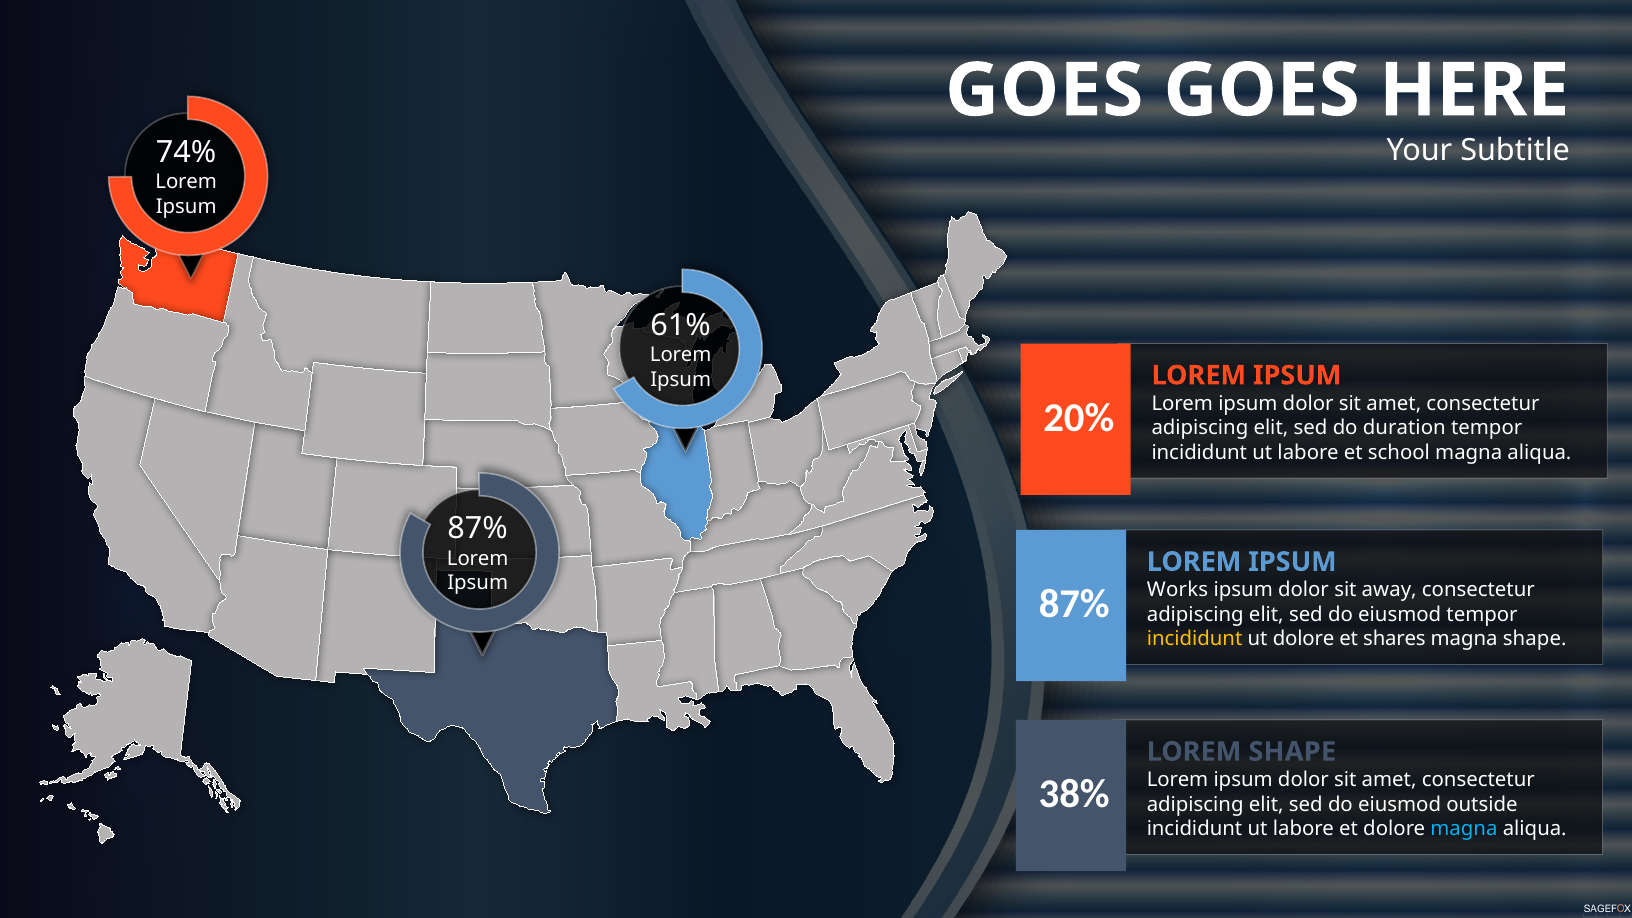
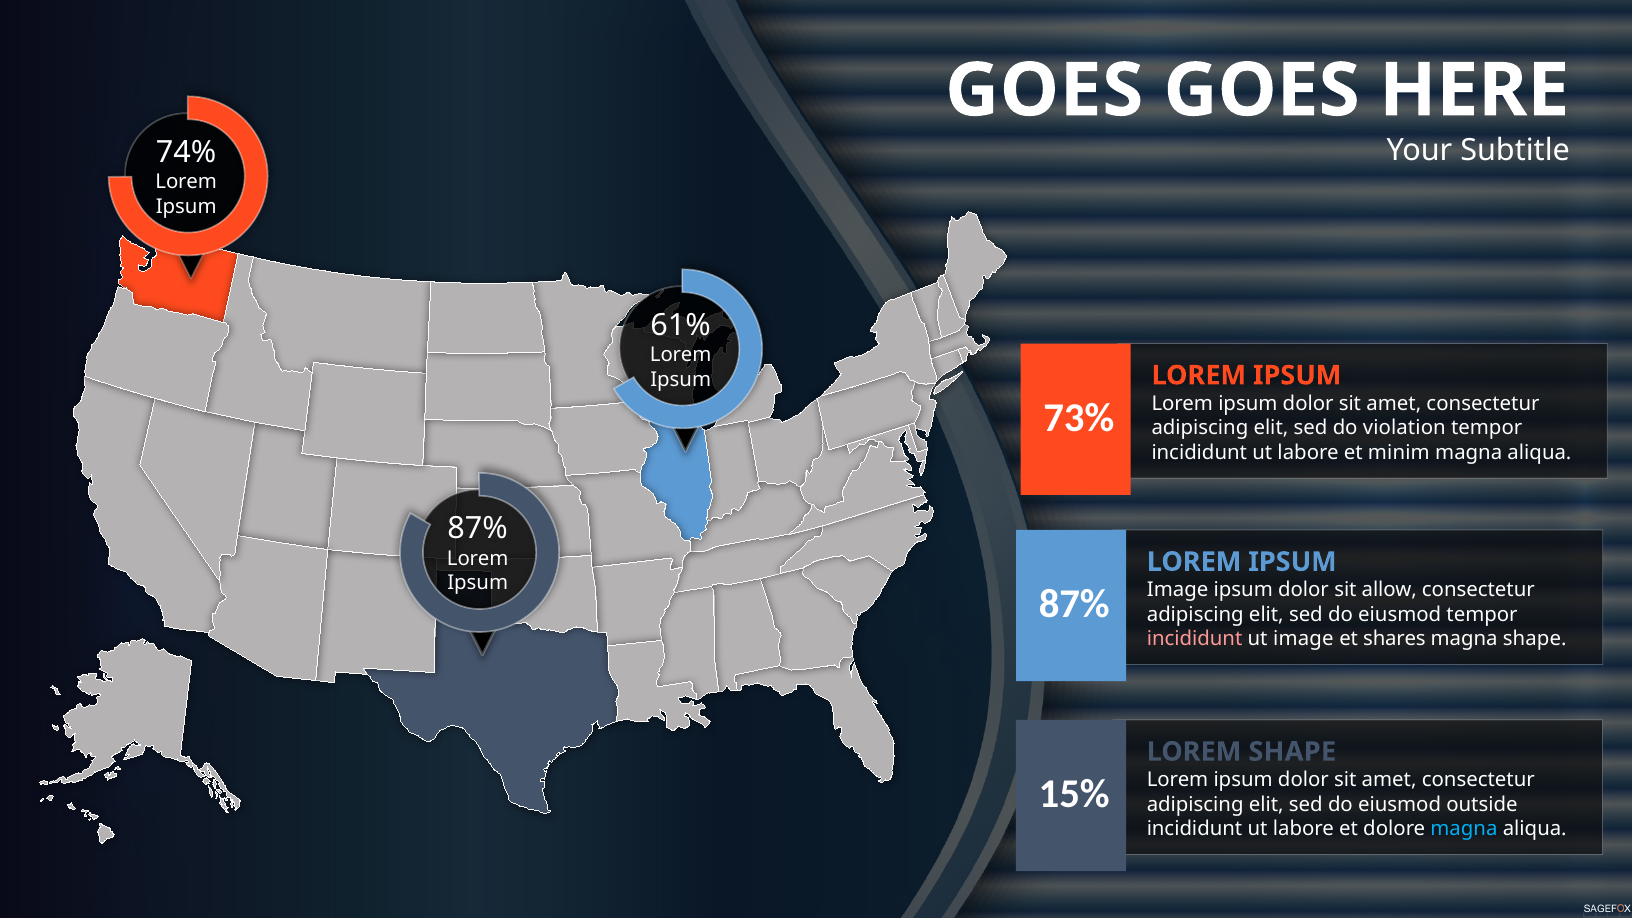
20%: 20% -> 73% (1079, 418)
duration: duration -> violation (1404, 428)
school: school -> minim (1399, 452)
Works: Works -> Image (1178, 590)
away: away -> allow (1389, 590)
incididunt colour: yellow -> pink (1195, 639)
ut dolore: dolore -> image (1303, 639)
38%: 38% -> 15% (1074, 794)
